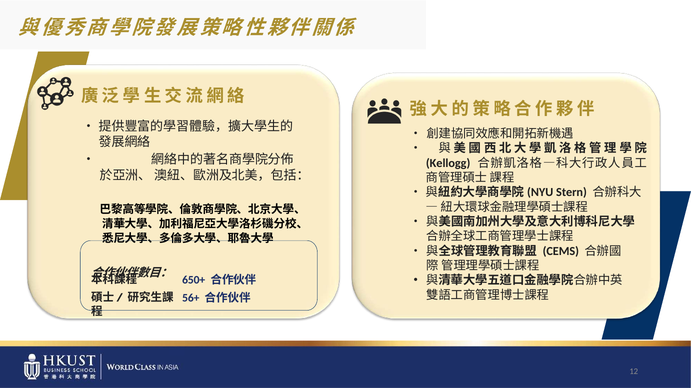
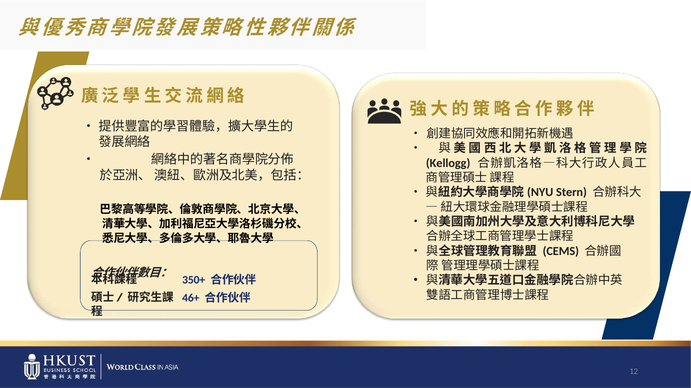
650+: 650+ -> 350+ (194, 280)
56+: 56+ -> 46+ (191, 299)
